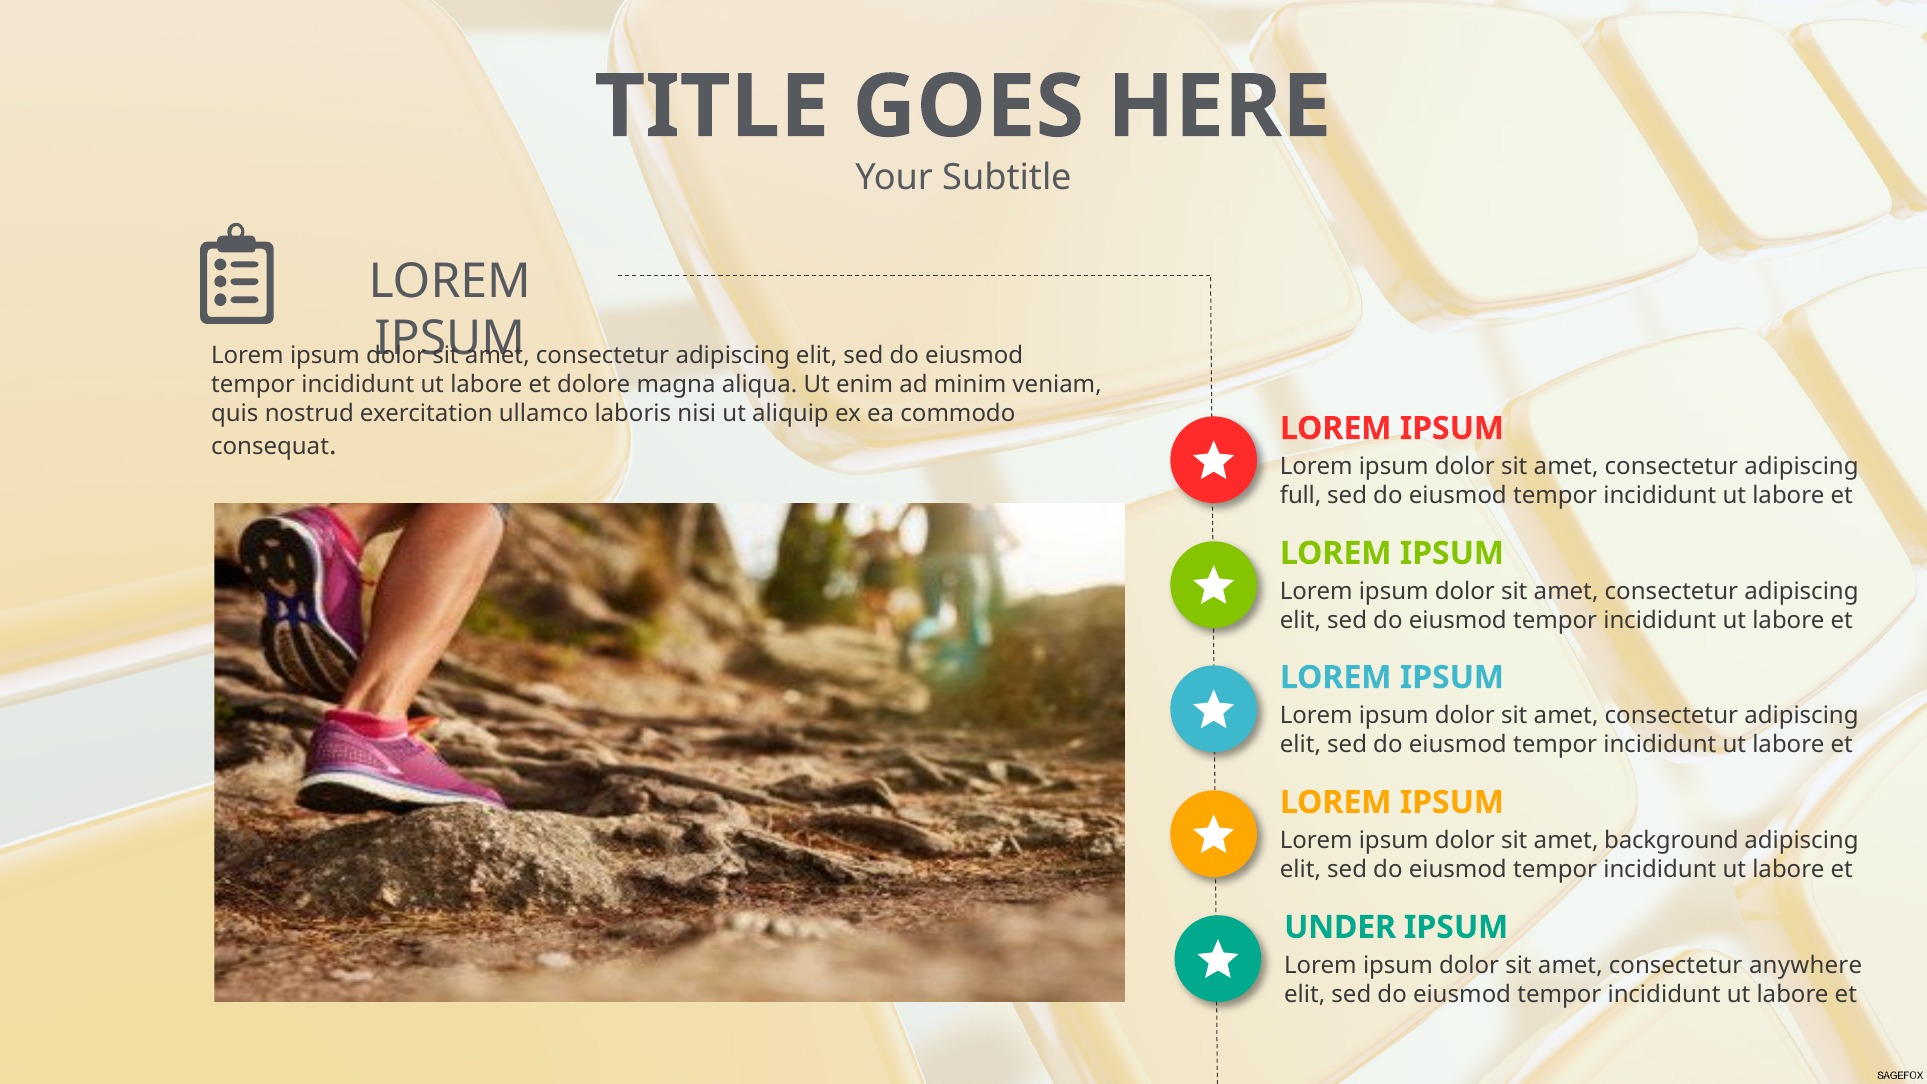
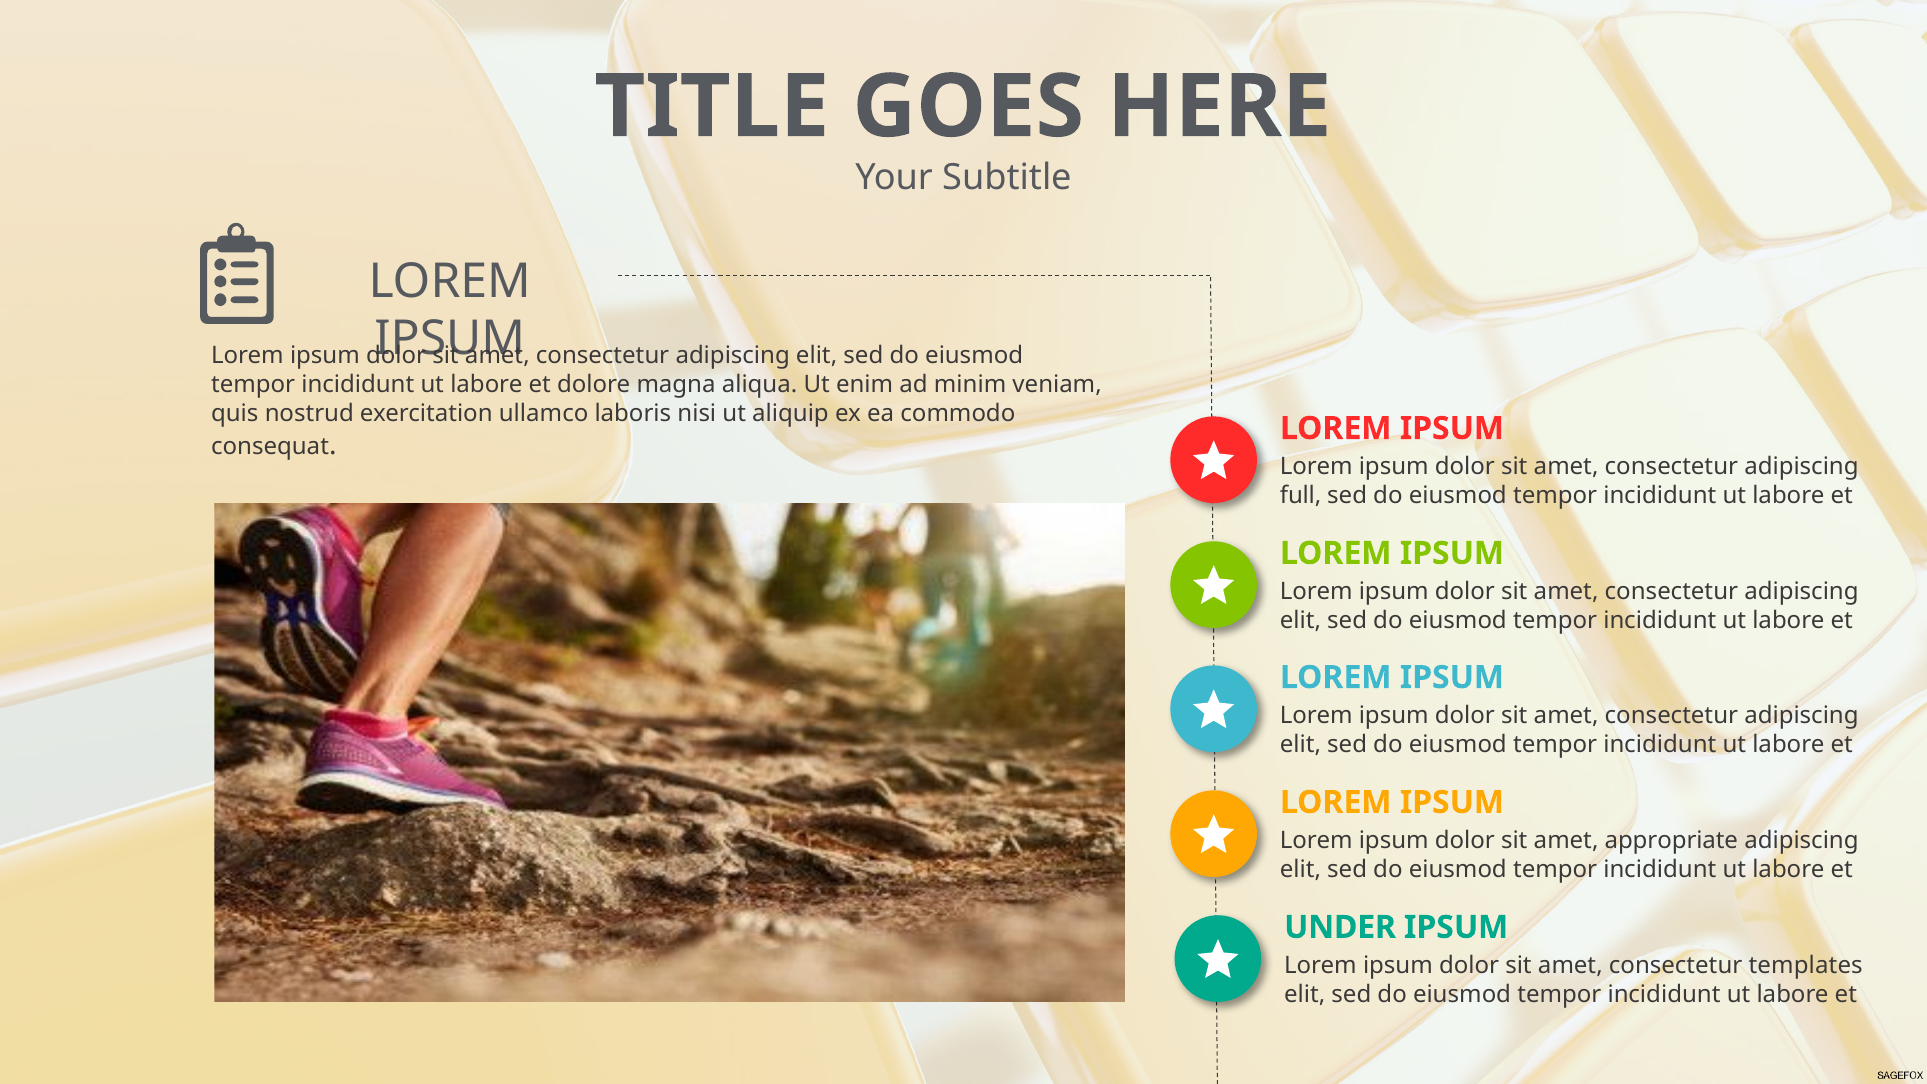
background: background -> appropriate (1671, 840)
anywhere: anywhere -> templates (1806, 965)
